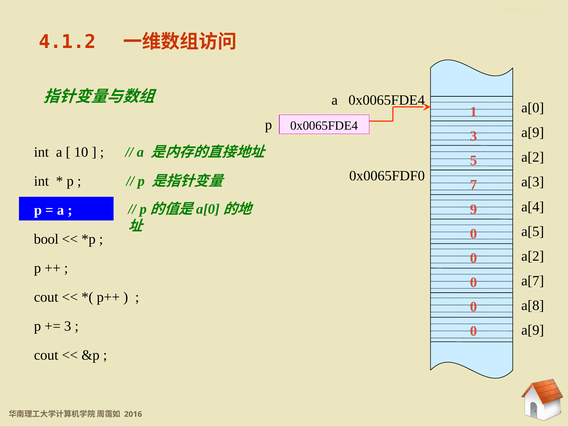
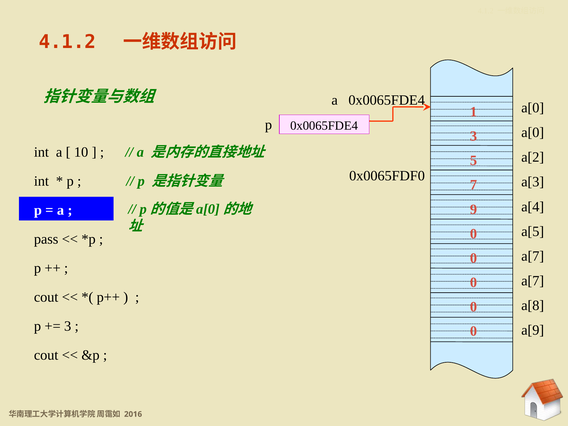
a[9: a[9 -> a[0 (533, 133)
bool: bool -> pass (46, 239)
a[2: a[2 -> a[7 (533, 256)
